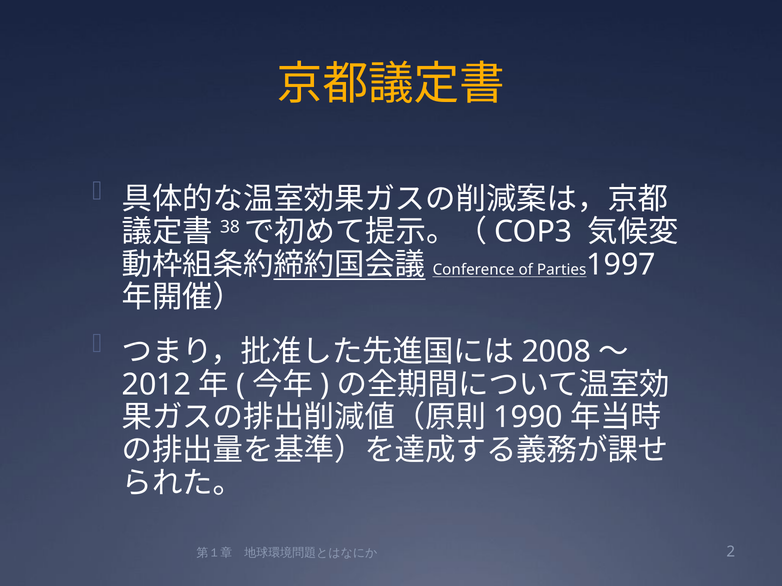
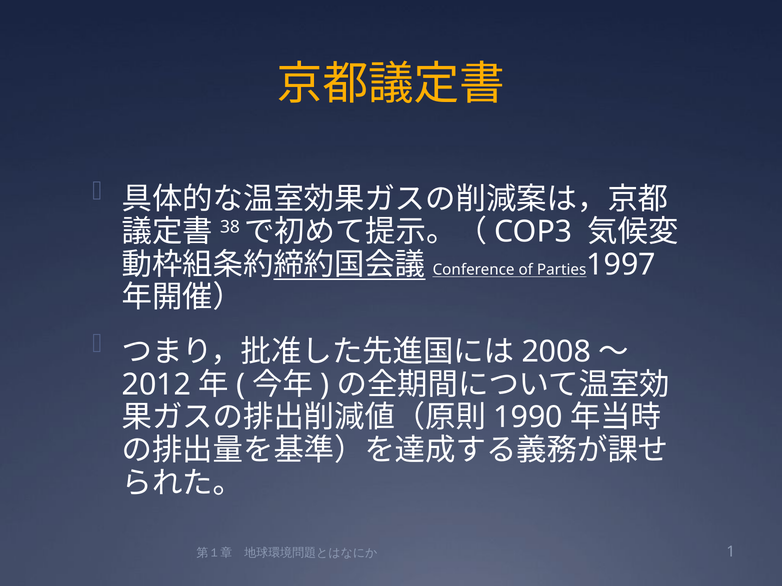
2: 2 -> 1 (731, 552)
